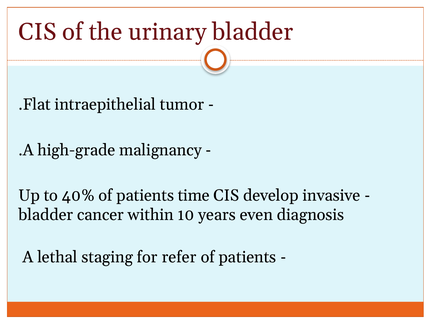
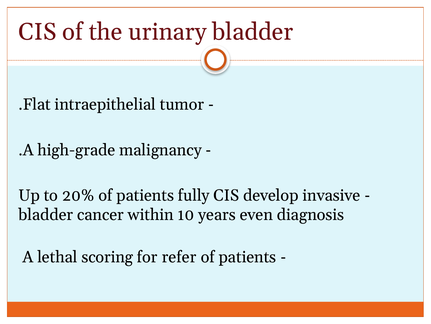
40%: 40% -> 20% (78, 195)
time: time -> fully (194, 195)
staging: staging -> scoring (107, 256)
